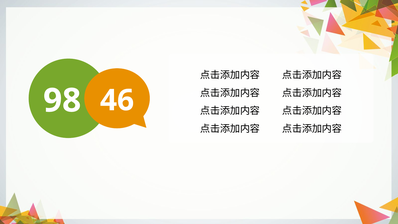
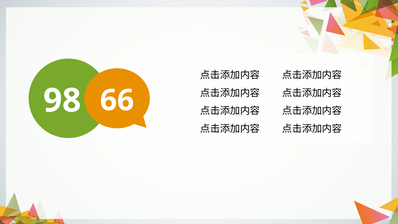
46: 46 -> 66 (117, 100)
